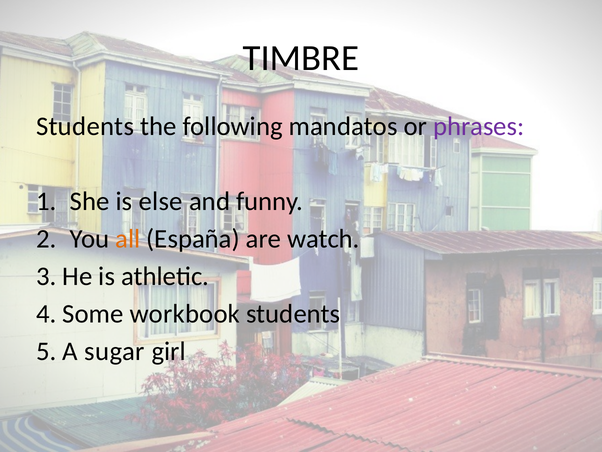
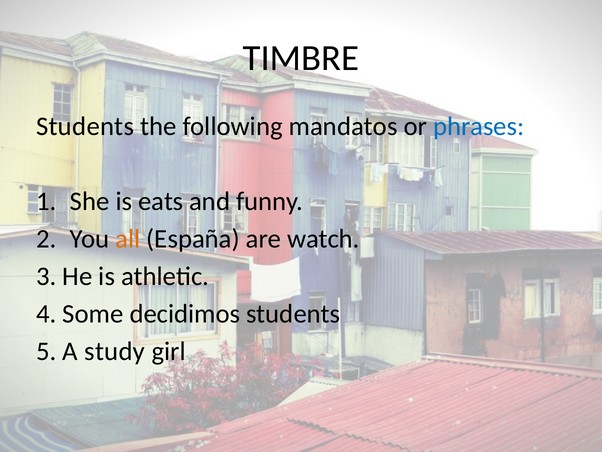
phrases colour: purple -> blue (479, 126)
else: else -> eats (161, 201)
workbook: workbook -> decidimos (185, 314)
sugar: sugar -> study (115, 351)
